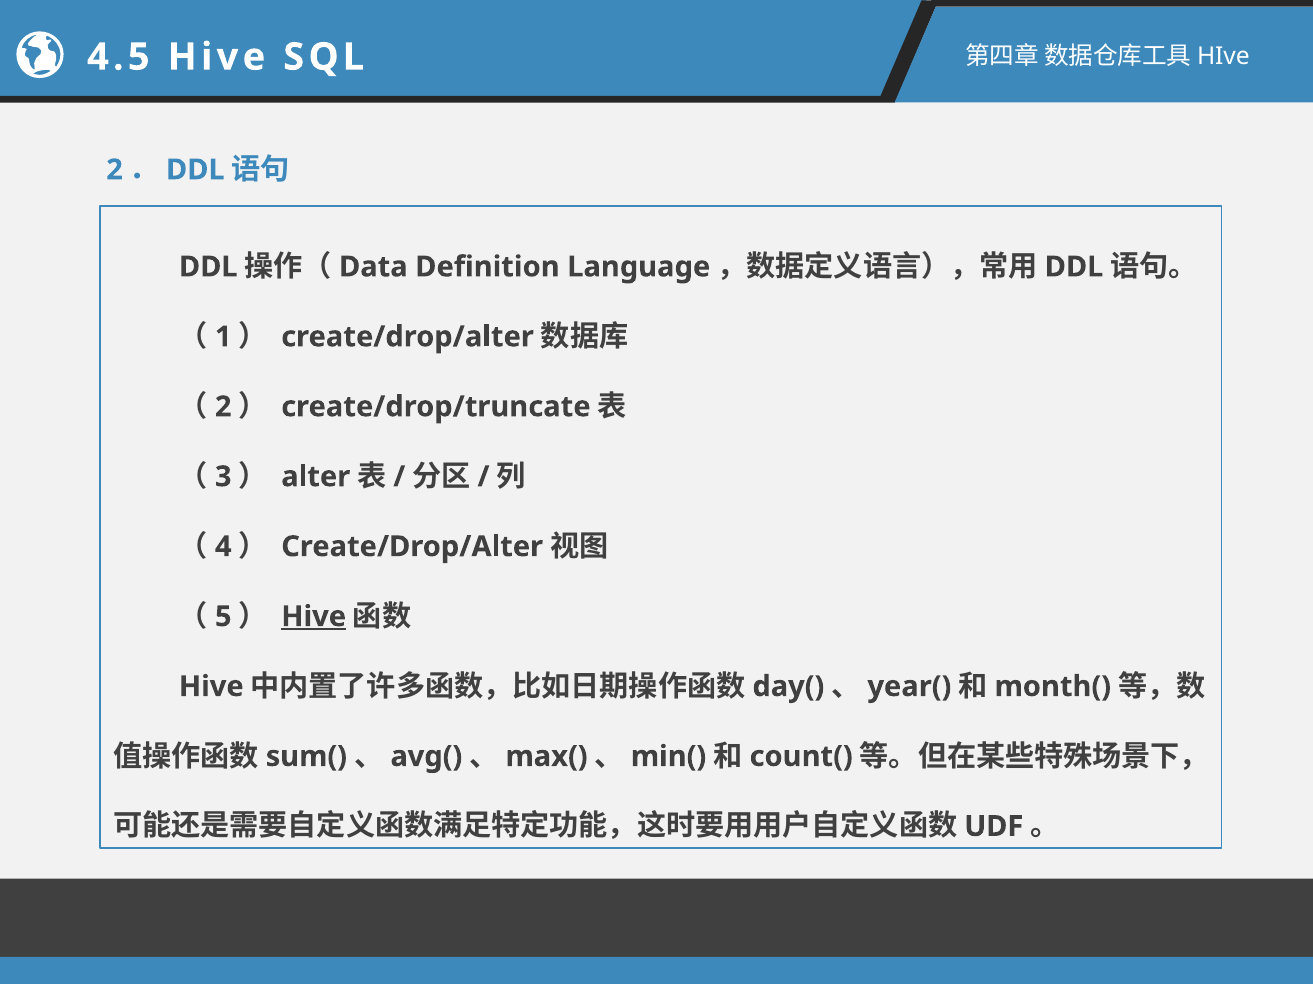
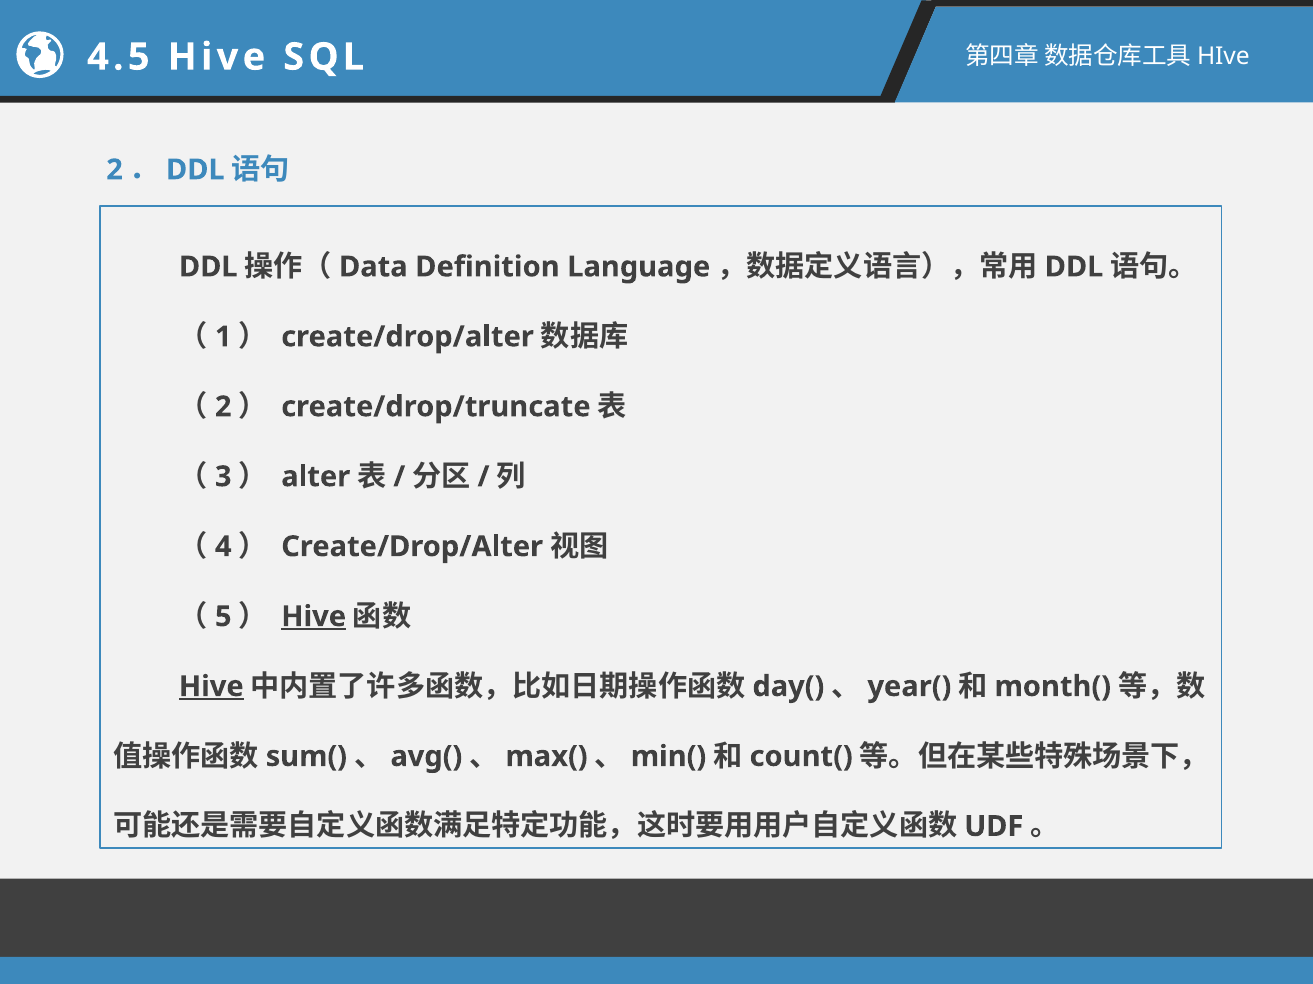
Hive underline: none -> present (211, 687)
